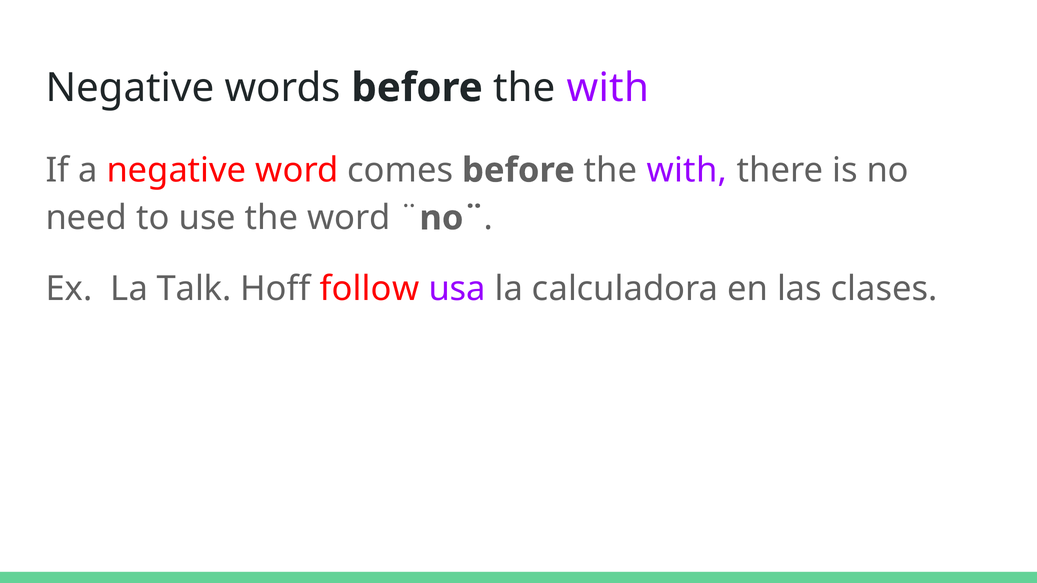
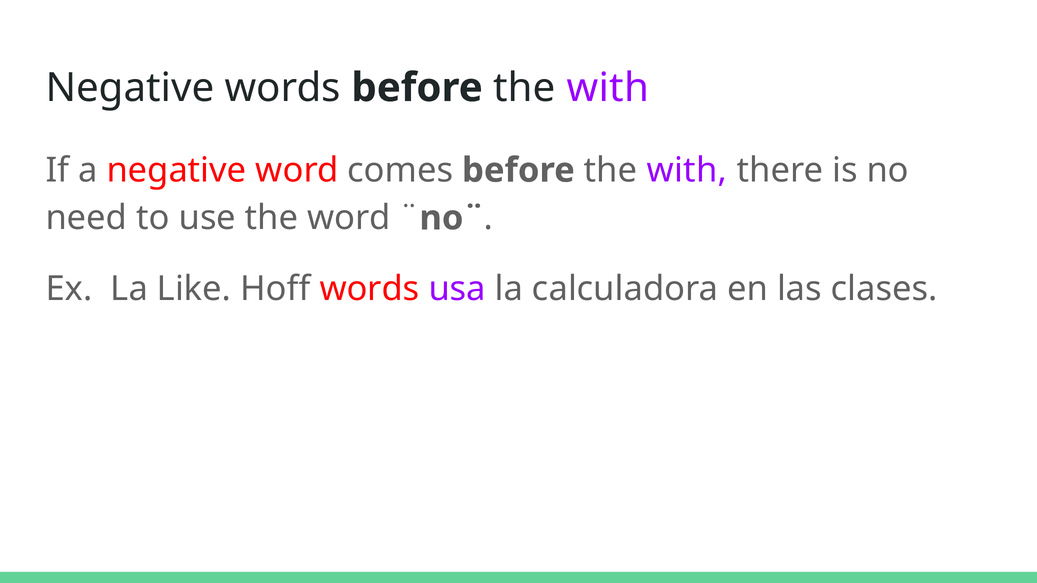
Talk: Talk -> Like (194, 289)
Hoff follow: follow -> words (369, 289)
